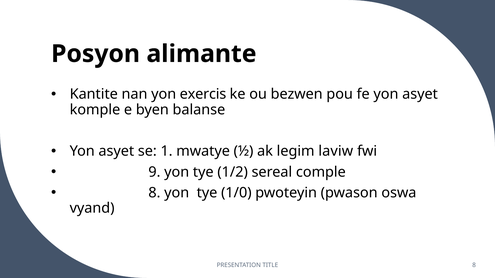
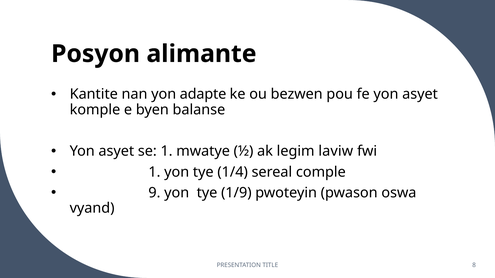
exercis: exercis -> adapte (203, 94)
9: 9 -> 1 (154, 172)
1/2: 1/2 -> 1/4 (233, 172)
8: 8 -> 9 (154, 193)
1/0: 1/0 -> 1/9 (236, 193)
